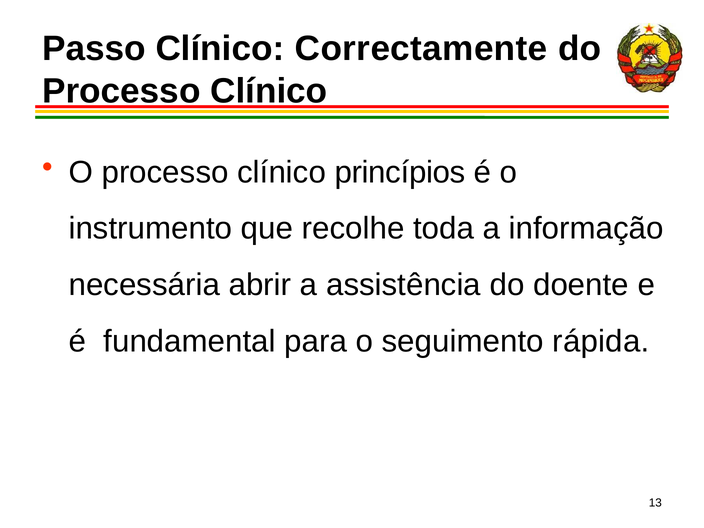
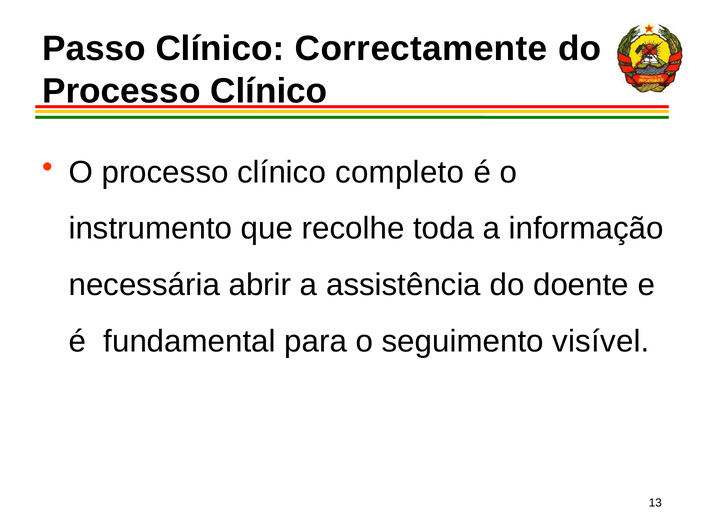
princípios: princípios -> completo (400, 172)
rápida: rápida -> visível (601, 341)
